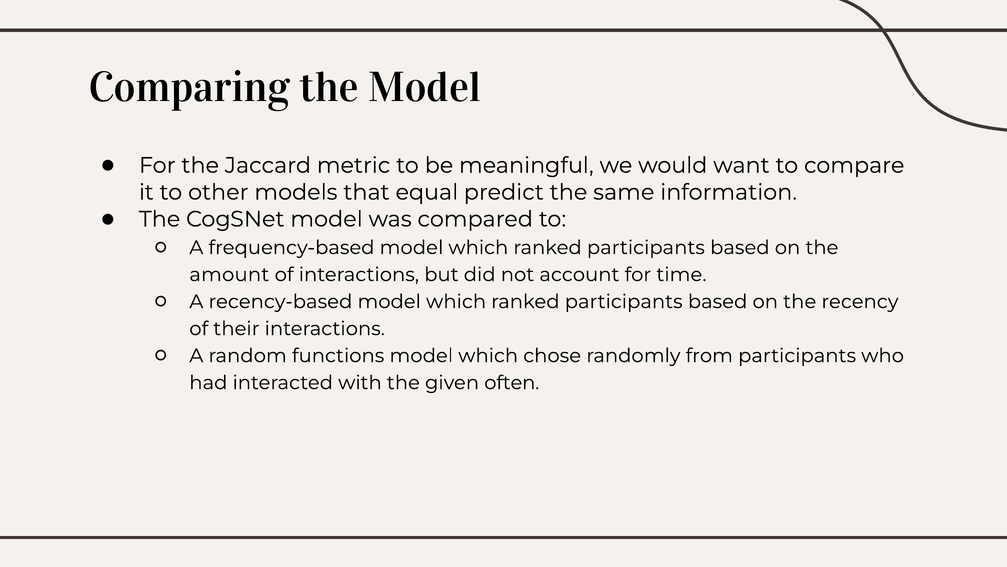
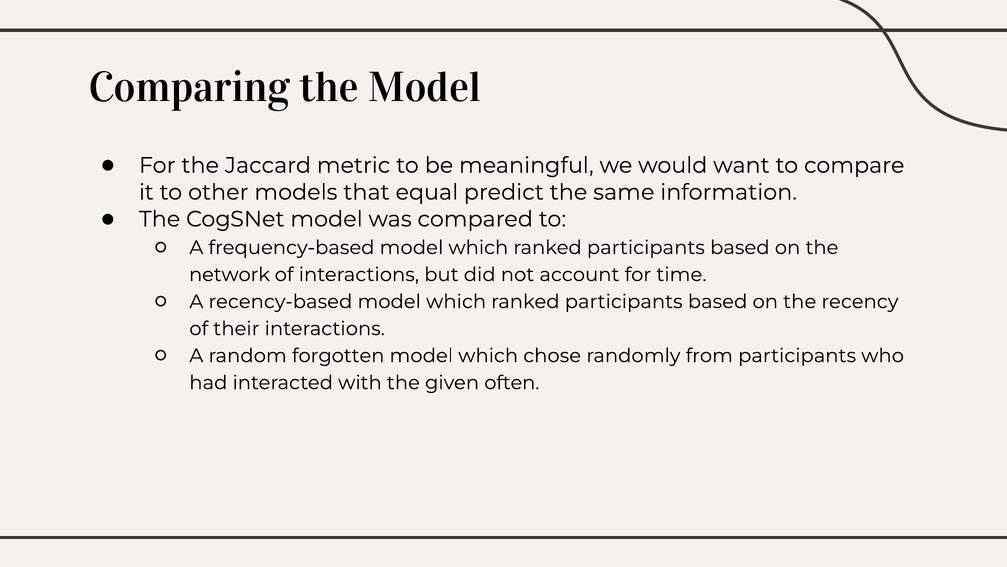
amount: amount -> network (229, 274)
functions: functions -> forgotten (338, 355)
